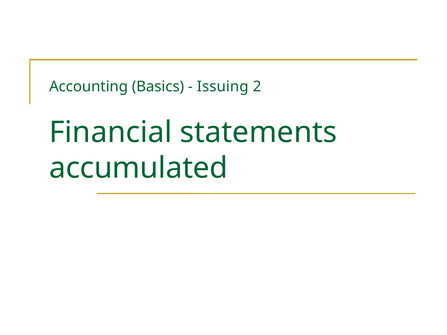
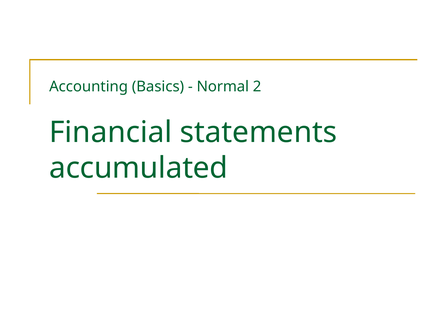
Issuing: Issuing -> Normal (223, 87)
